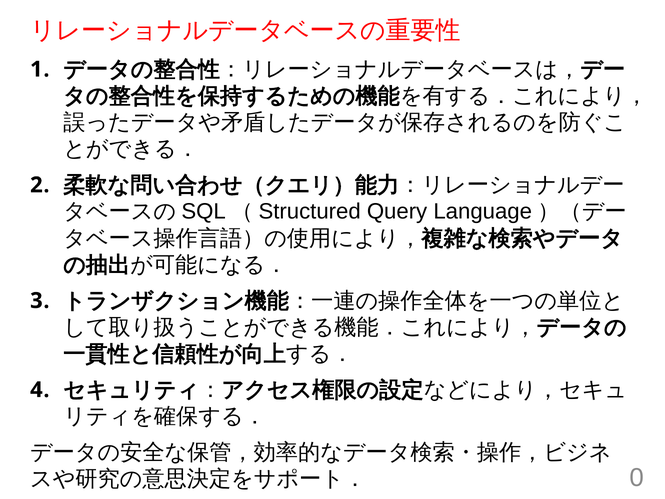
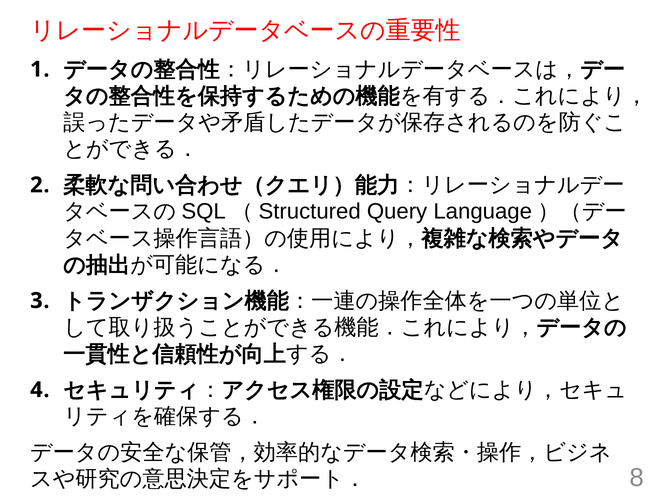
0: 0 -> 8 (637, 477)
